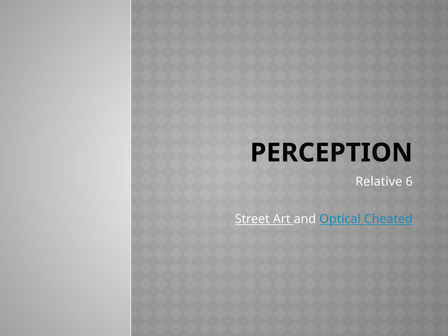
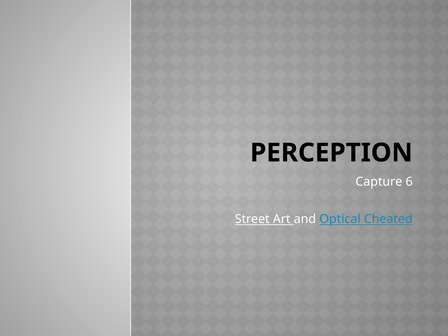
Relative: Relative -> Capture (379, 182)
